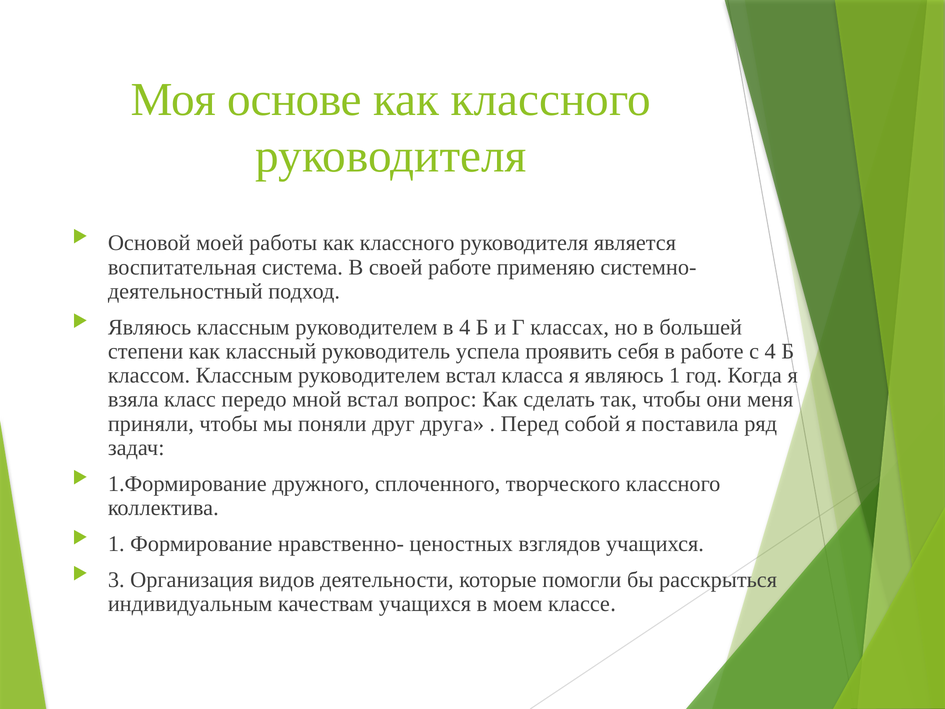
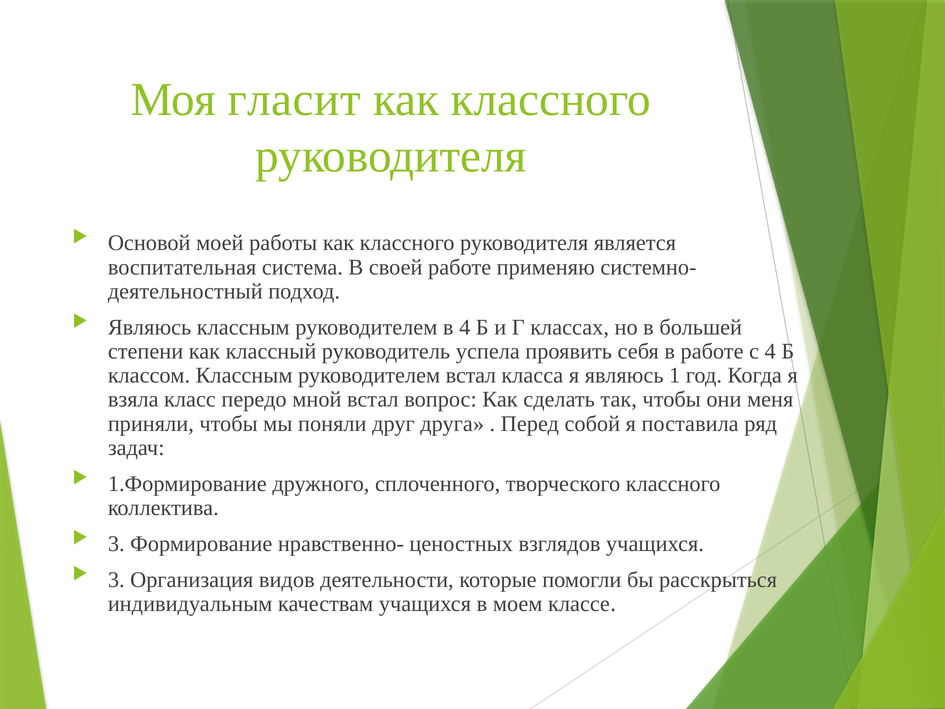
основе: основе -> гласит (294, 99)
1: 1 -> 3 (116, 544)
